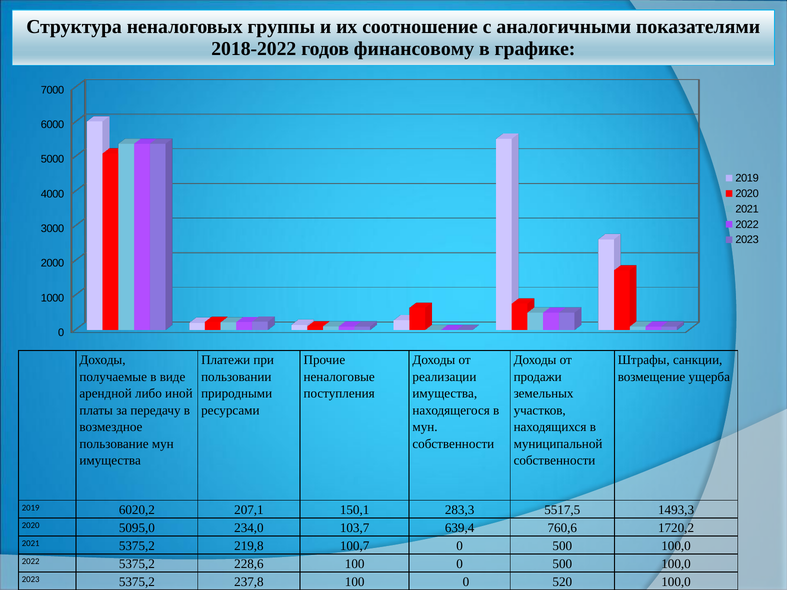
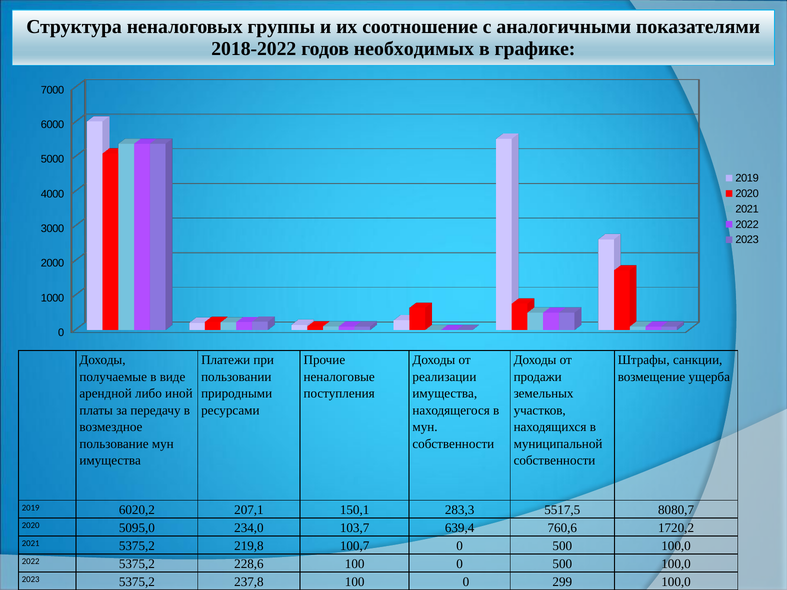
финансовому: финансовому -> необходимых (414, 49)
1493,3: 1493,3 -> 8080,7 (676, 510)
520: 520 -> 299 (562, 582)
